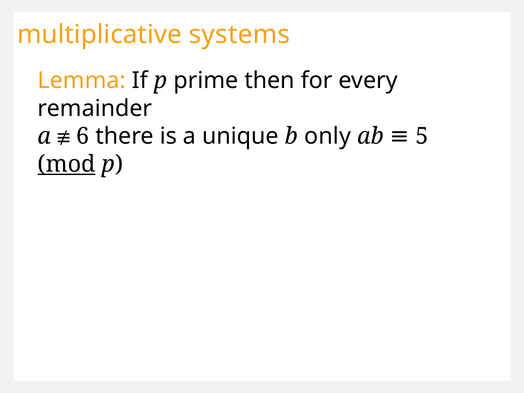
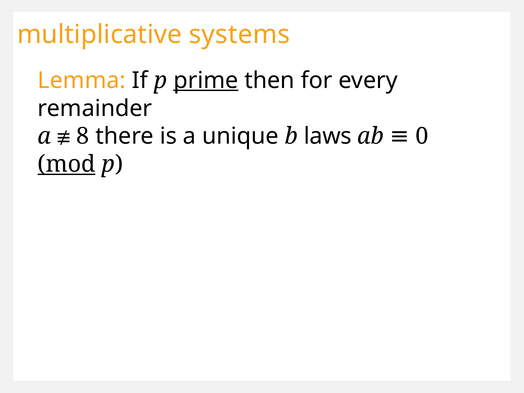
prime underline: none -> present (206, 80)
only: only -> laws (328, 136)
5: 5 -> 0 (422, 136)
6: 6 -> 8 (83, 136)
